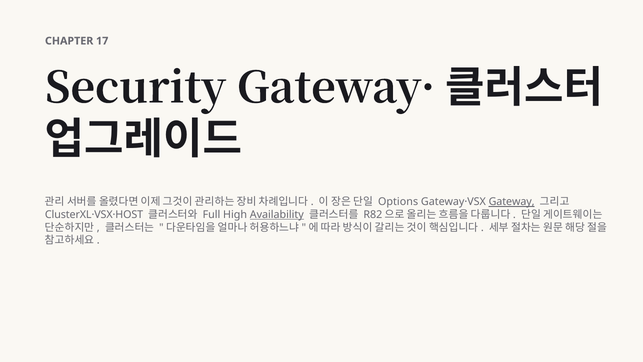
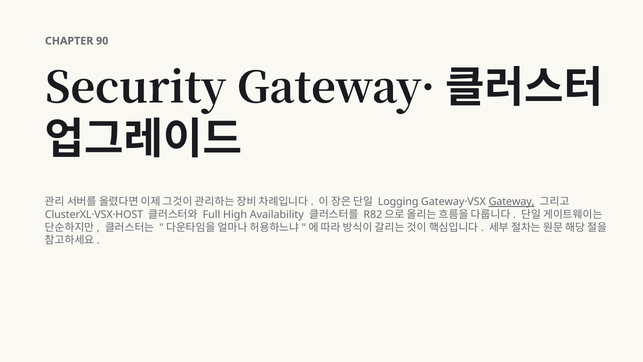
17: 17 -> 90 (102, 41)
Options: Options -> Logging (398, 202)
Availability underline: present -> none (277, 215)
